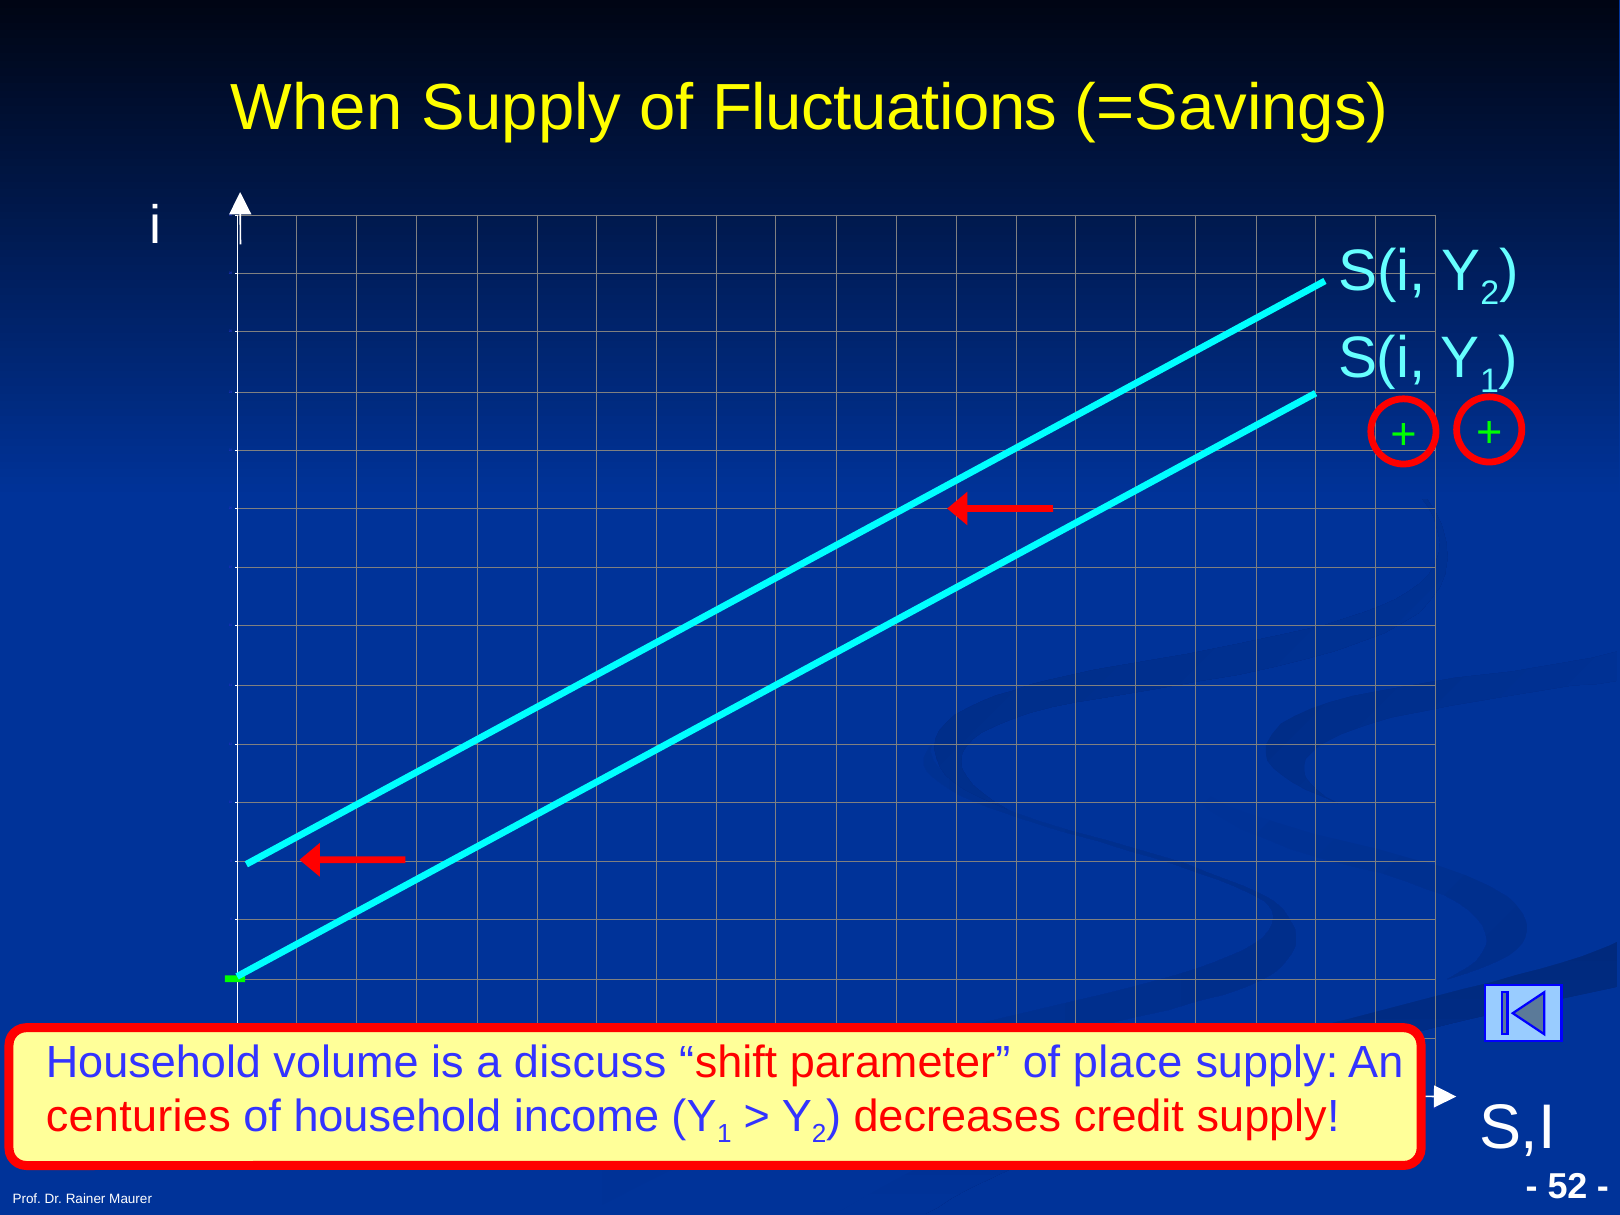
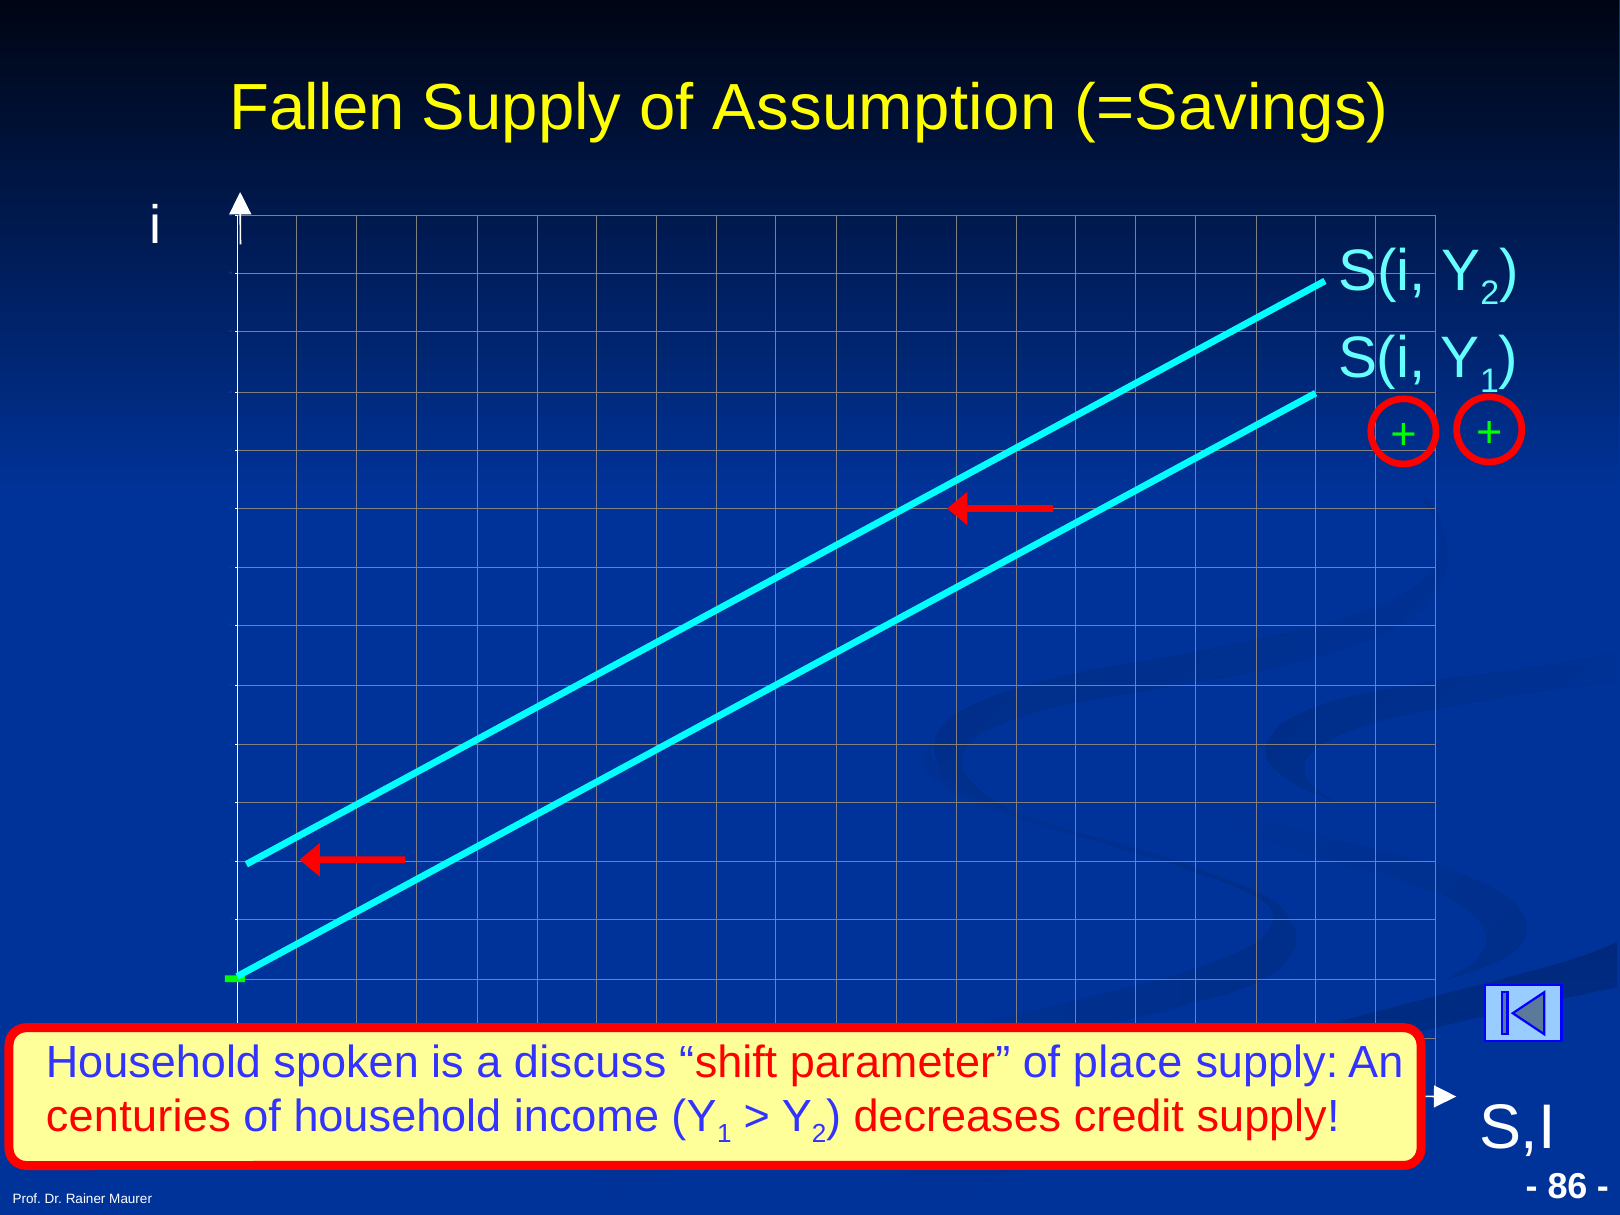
When: When -> Fallen (317, 108)
Fluctuations: Fluctuations -> Assumption (884, 108)
volume: volume -> spoken (346, 1063)
52: 52 -> 86 (1568, 1187)
